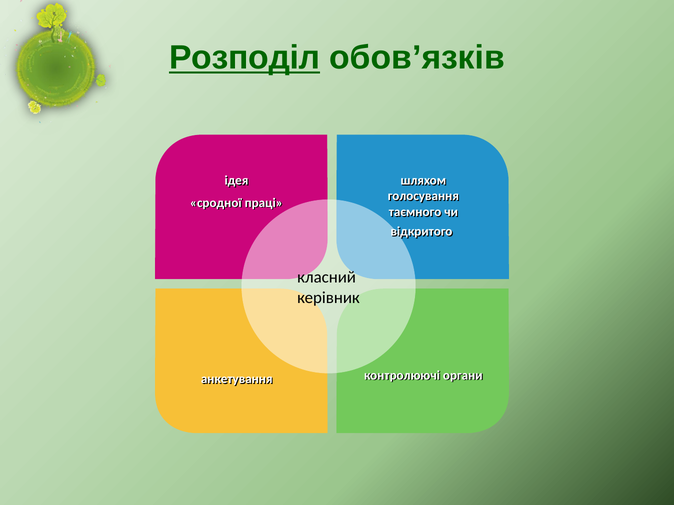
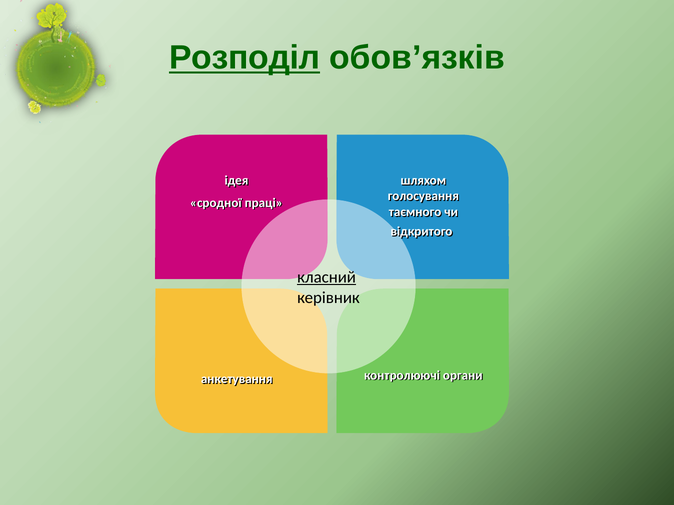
класний underline: none -> present (327, 278)
